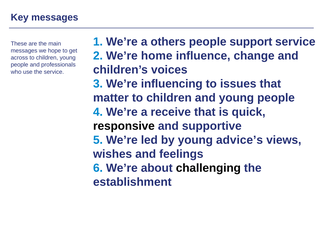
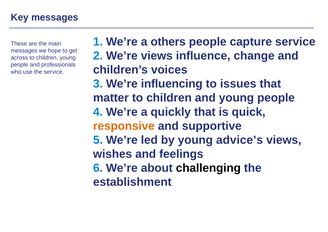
support: support -> capture (251, 42)
We’re home: home -> views (157, 56)
receive: receive -> quickly (171, 112)
responsive colour: black -> orange (124, 126)
